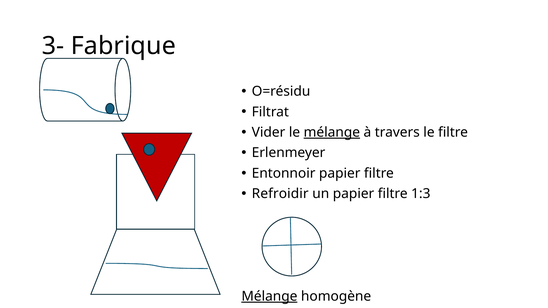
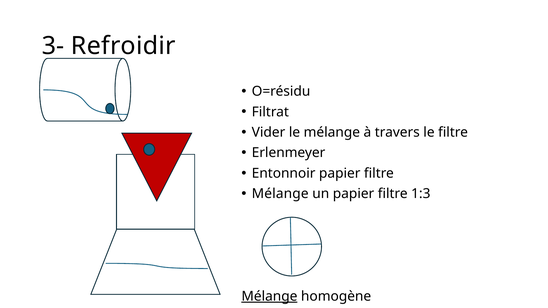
Fabrique: Fabrique -> Refroidir (123, 46)
mélange underline: present -> none (332, 132)
Refroidir: Refroidir -> Mélange (280, 194)
